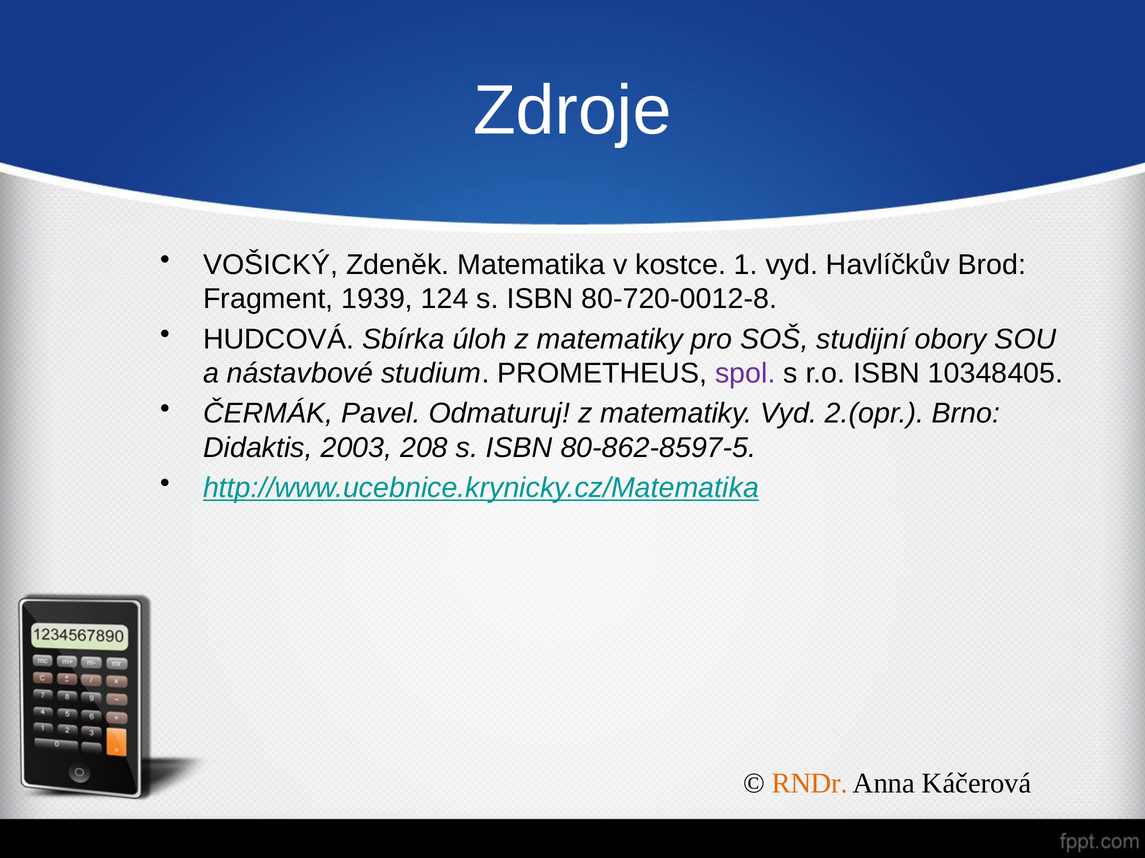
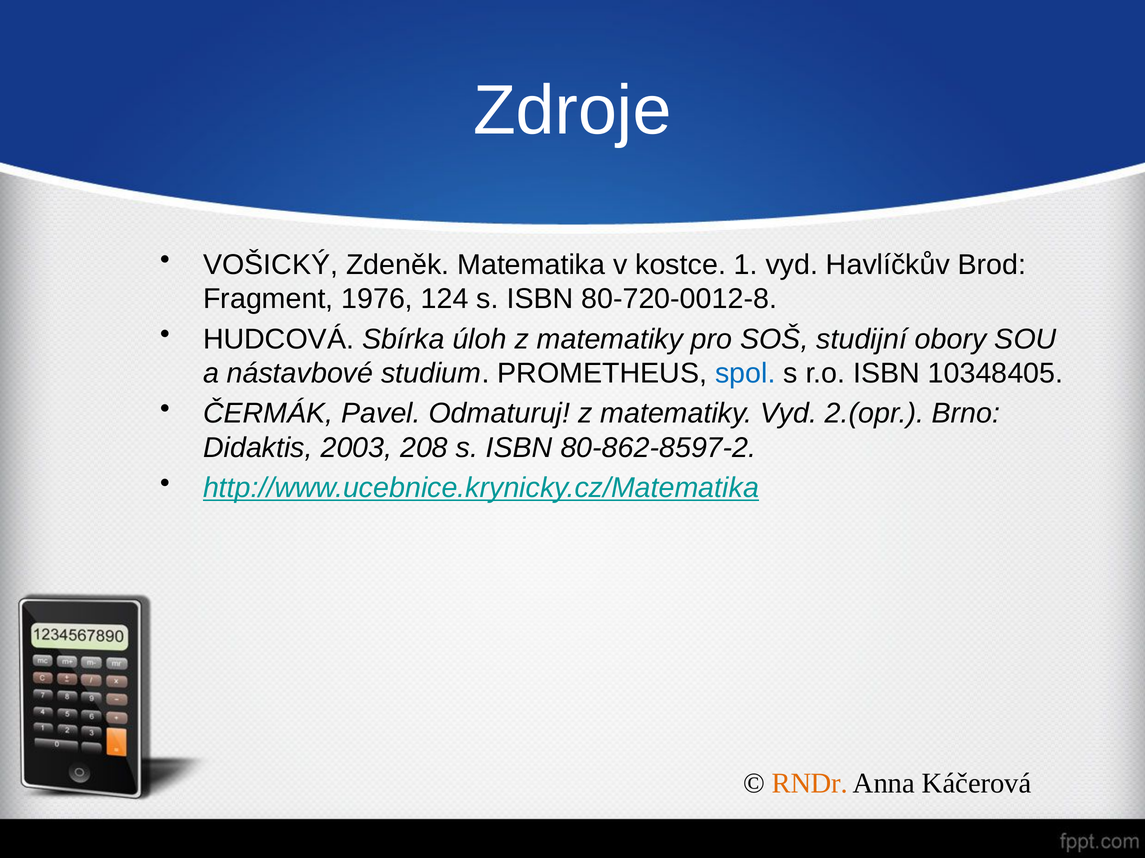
1939: 1939 -> 1976 (377, 299)
spol colour: purple -> blue (745, 374)
80-862-8597-5: 80-862-8597-5 -> 80-862-8597-2 (658, 448)
